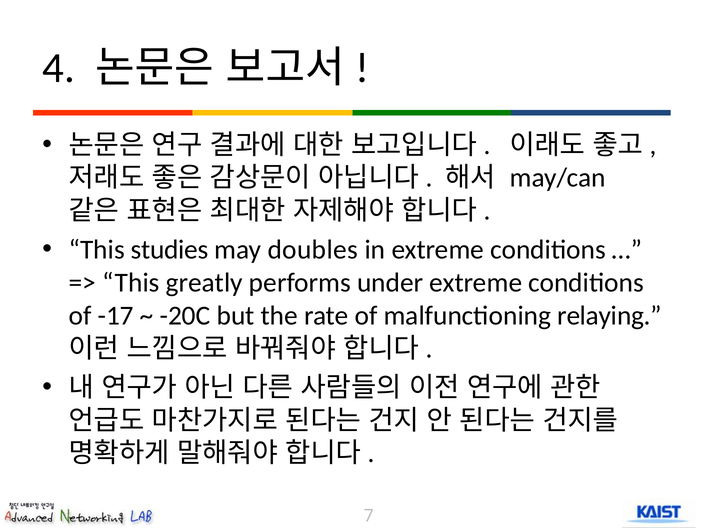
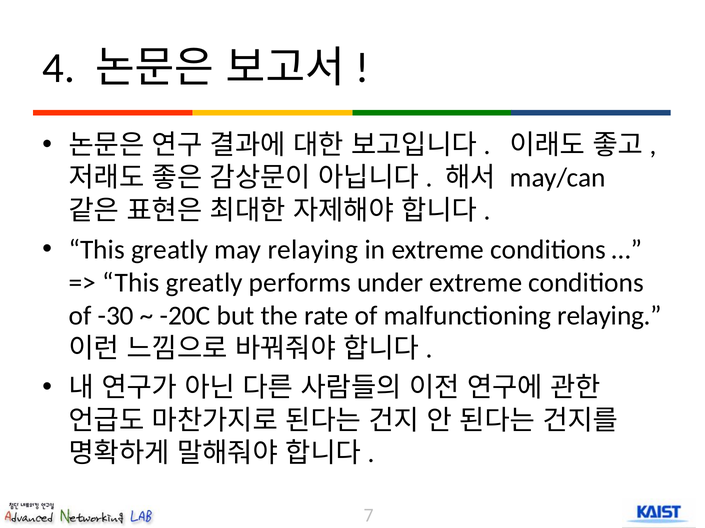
studies: studies -> greatly (170, 250)
may doubles: doubles -> relaying (313, 250)
-17: -17 -> -30 (116, 316)
